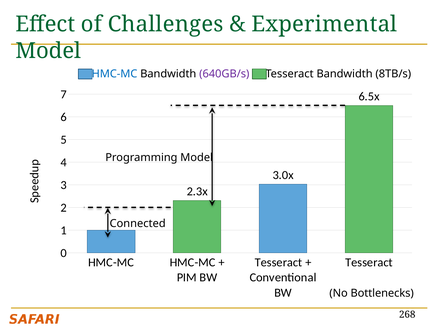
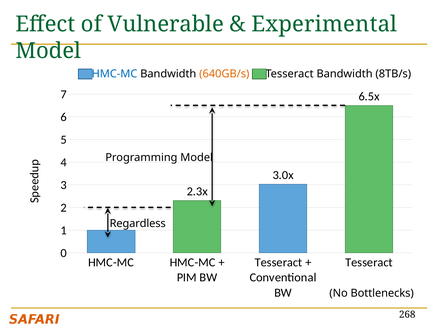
Challenges: Challenges -> Vulnerable (166, 24)
640GB/s colour: purple -> orange (224, 74)
Connected: Connected -> Regardless (138, 224)
